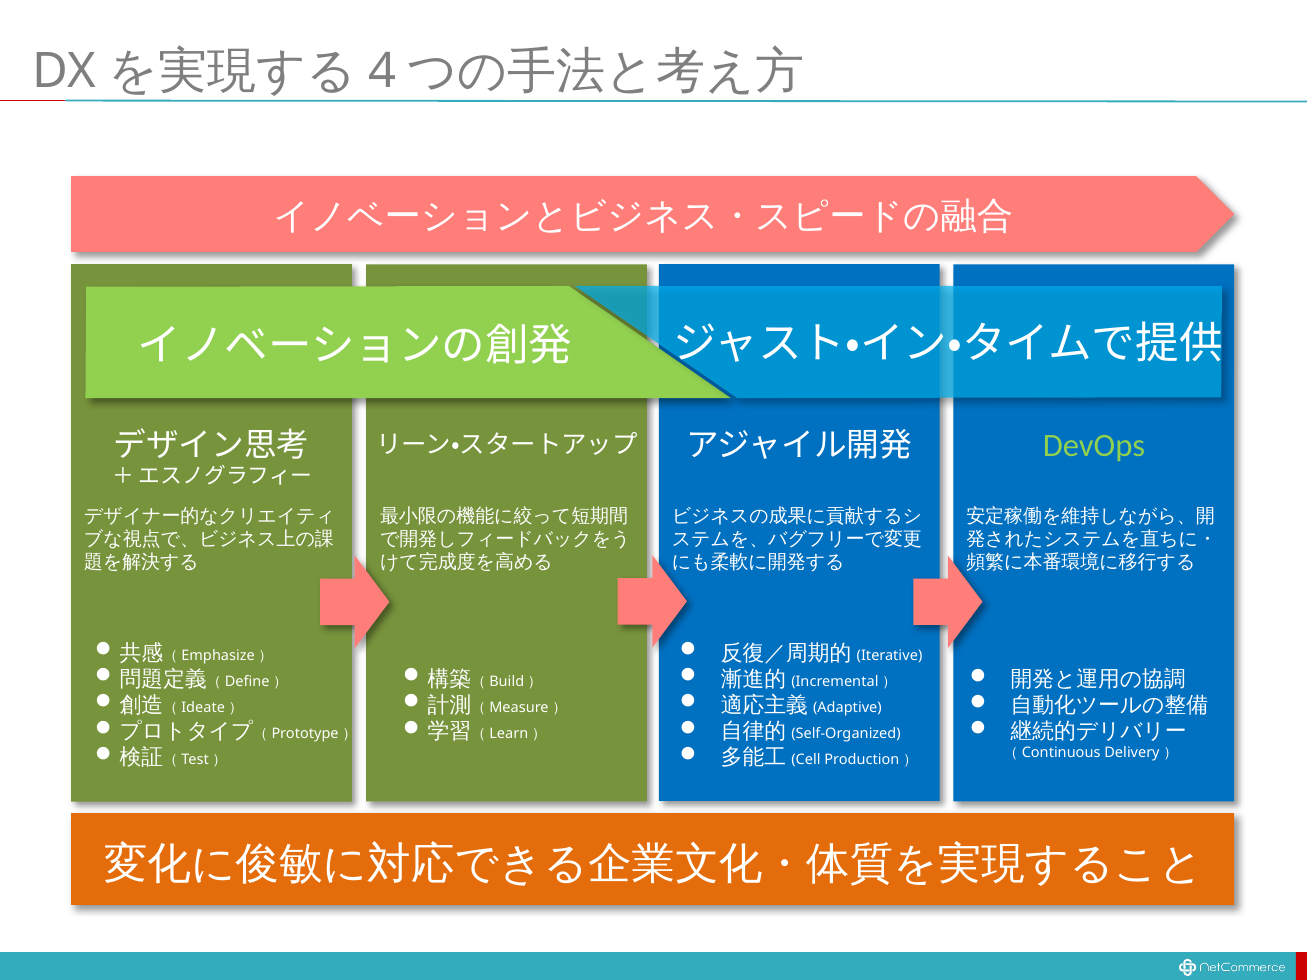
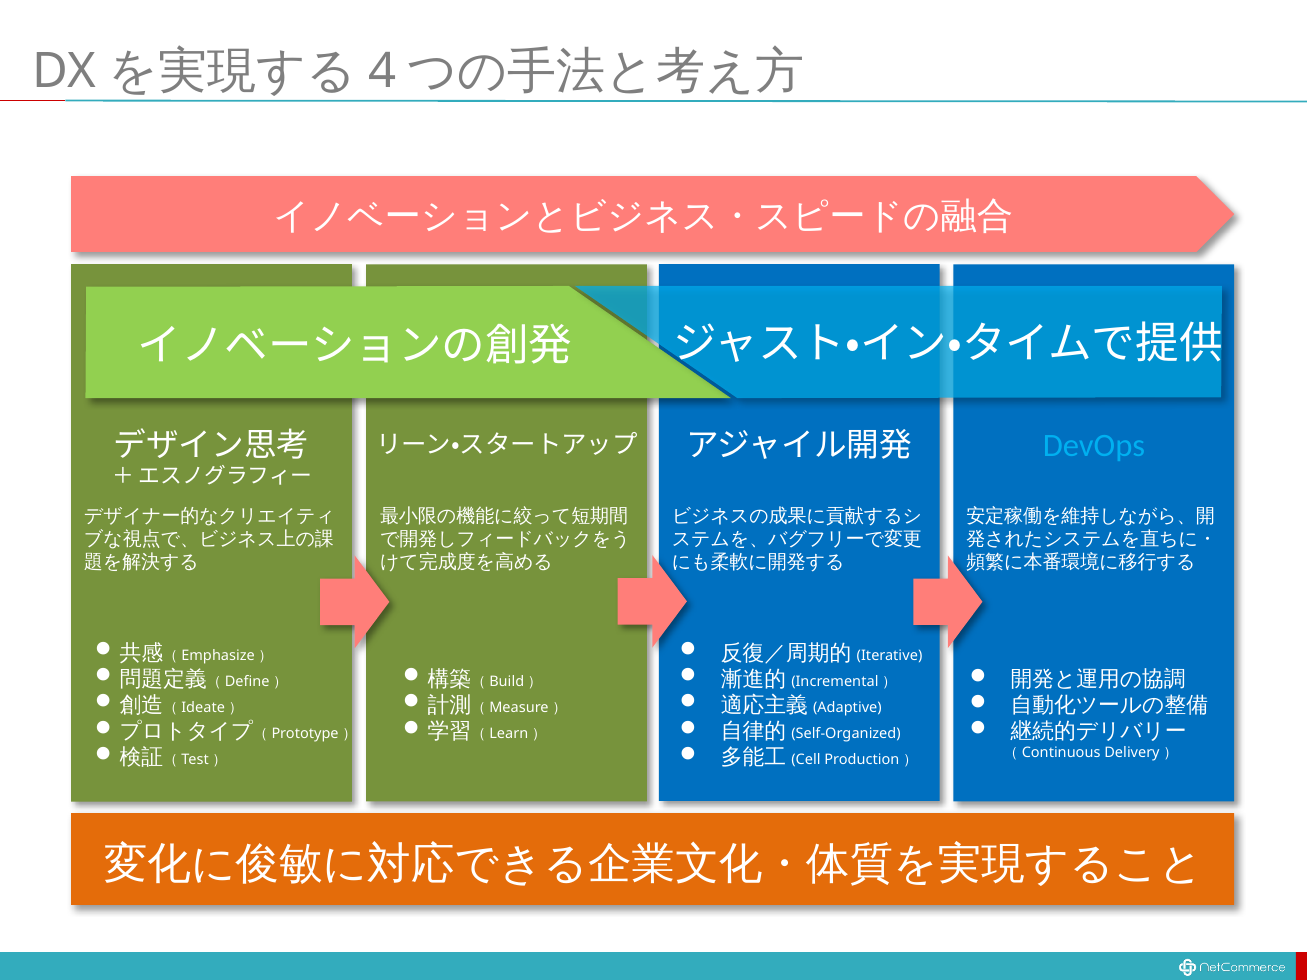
DevOps colour: light green -> light blue (1094, 446)
